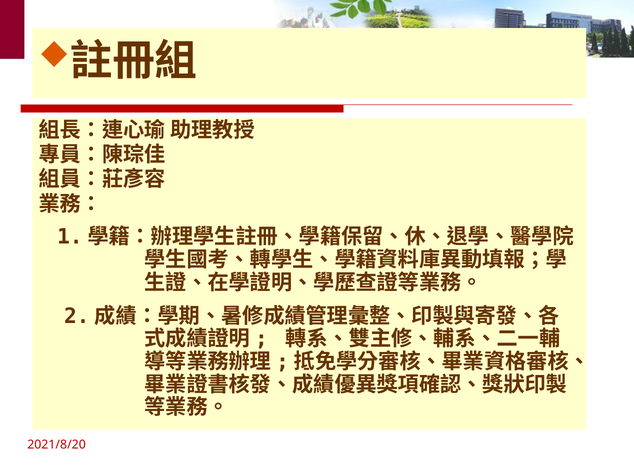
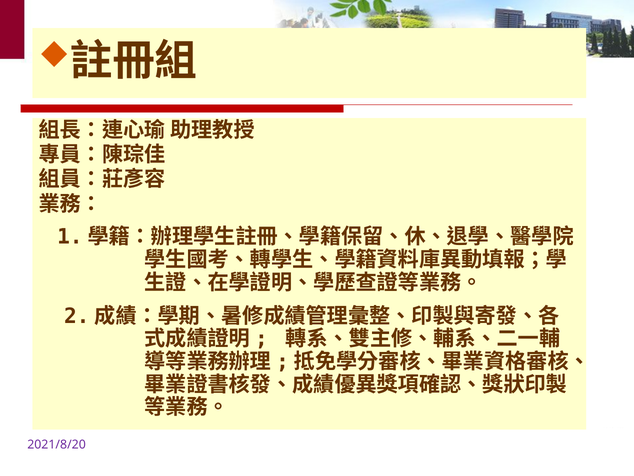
2021/8/20 colour: red -> purple (57, 444)
